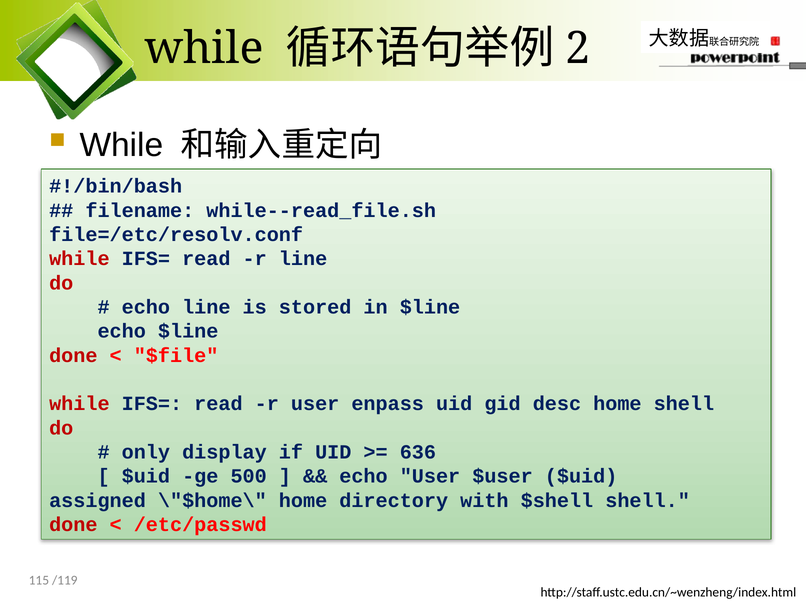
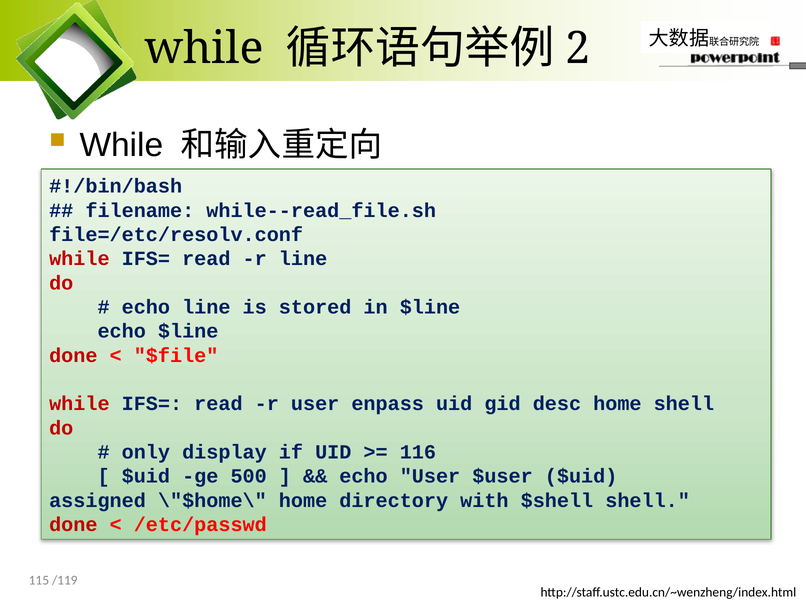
636: 636 -> 116 (418, 452)
